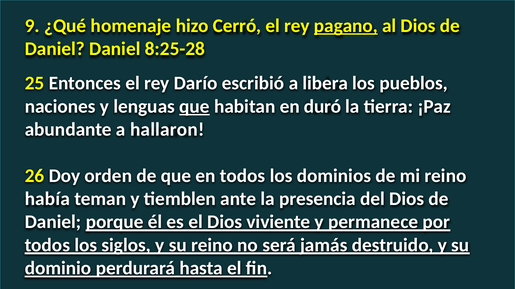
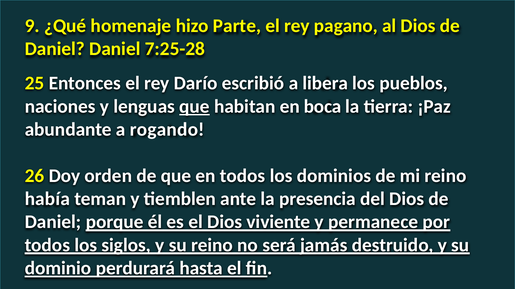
Cerró: Cerró -> Parte (237, 26)
pagano underline: present -> none (346, 26)
8:25-28: 8:25-28 -> 7:25-28 (175, 49)
duró: duró -> boca (323, 107)
hallaron: hallaron -> rogando (167, 130)
